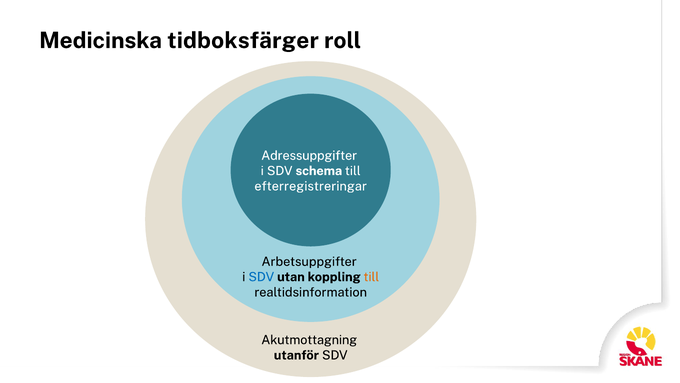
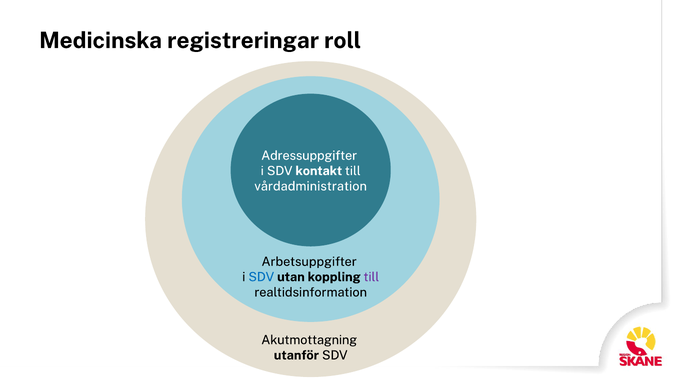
tidboksfärger: tidboksfärger -> registreringar (243, 41)
schema: schema -> kontakt (319, 171)
efterregistreringar: efterregistreringar -> vårdadministration (311, 186)
till colour: orange -> purple (371, 277)
